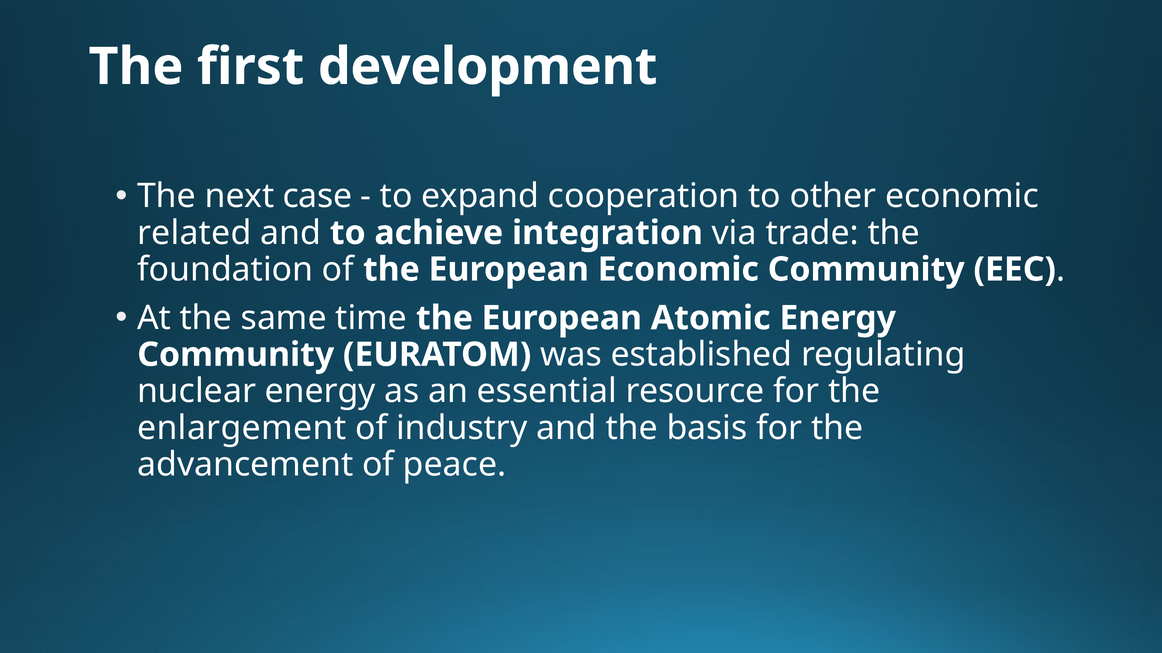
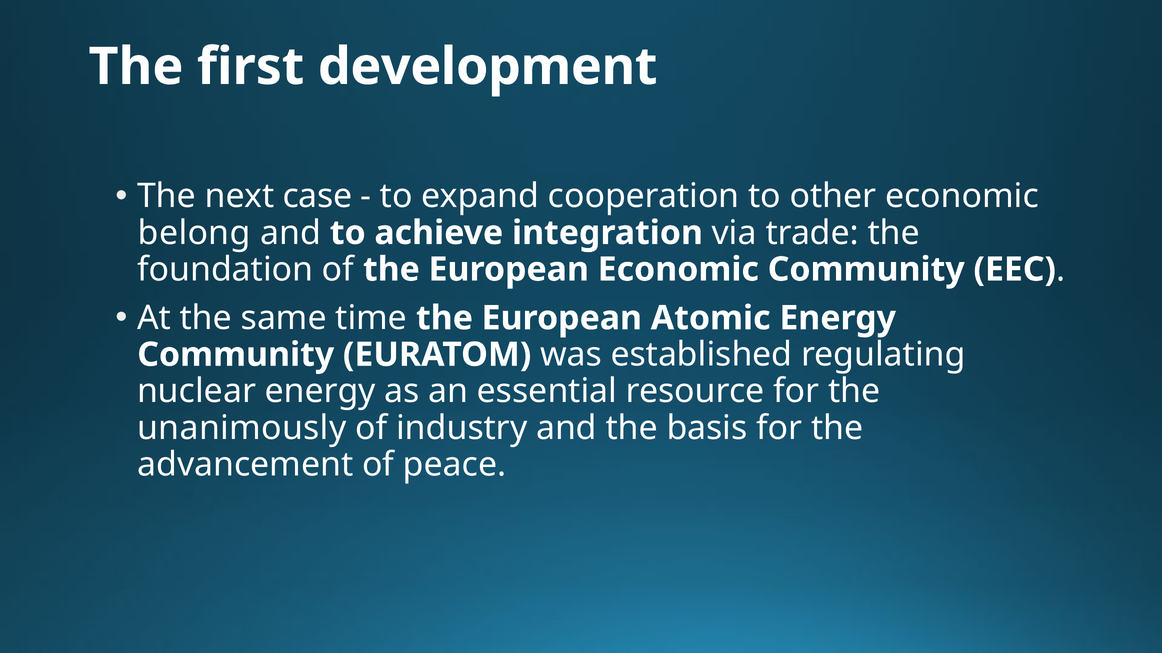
related: related -> belong (194, 233)
enlargement: enlargement -> unanimously (242, 428)
